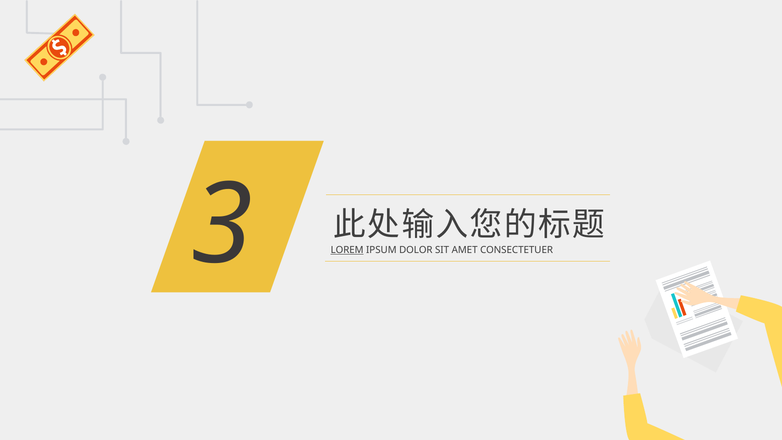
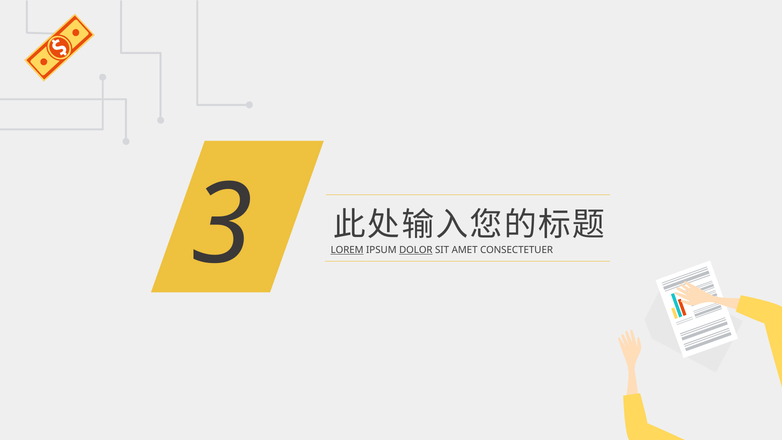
DOLOR underline: none -> present (416, 250)
